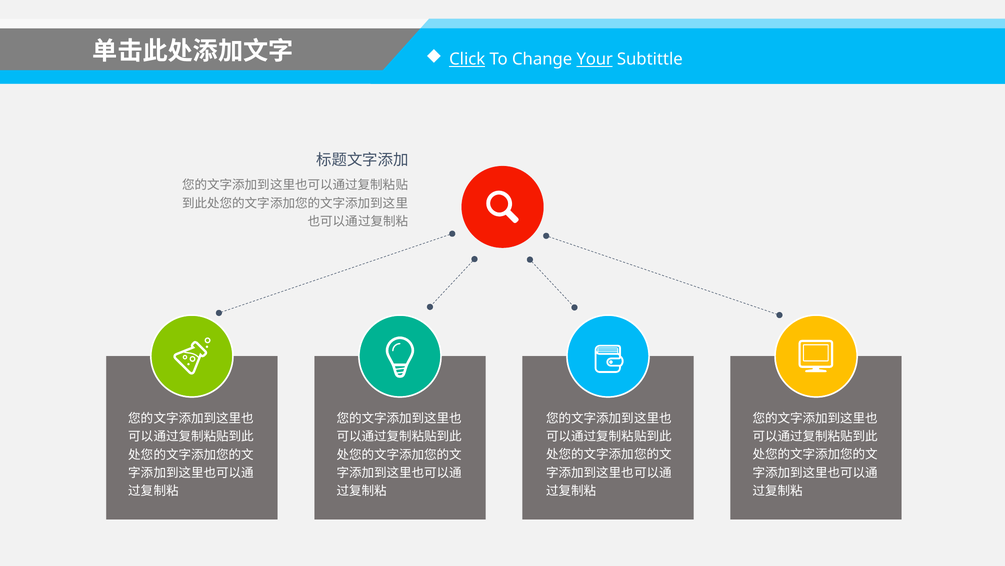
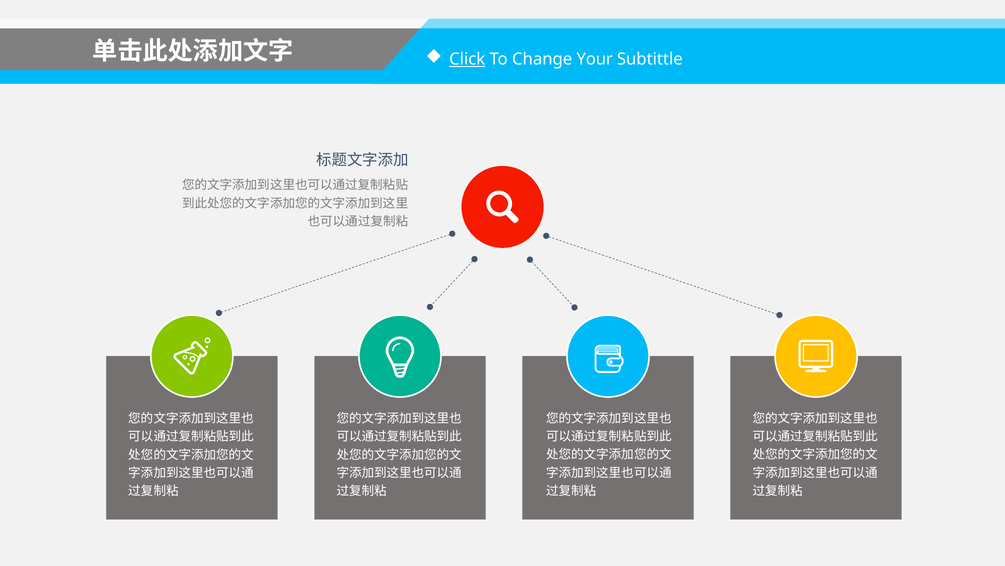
Your underline: present -> none (595, 59)
